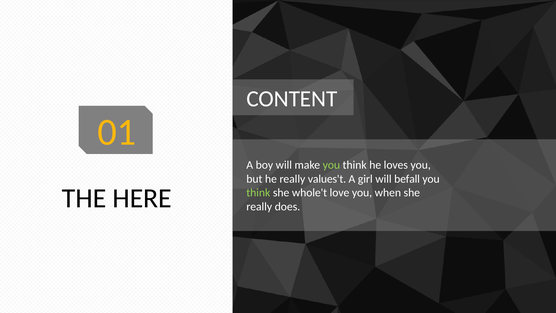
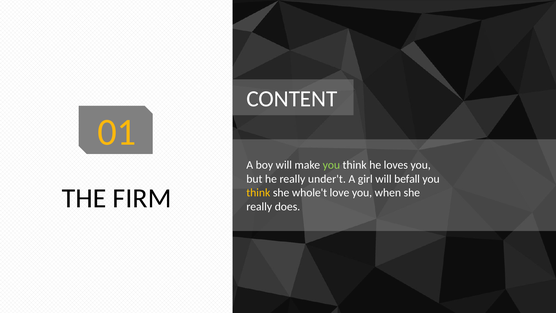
values't: values't -> under't (327, 179)
HERE: HERE -> FIRM (142, 198)
think colour: light green -> yellow (258, 193)
